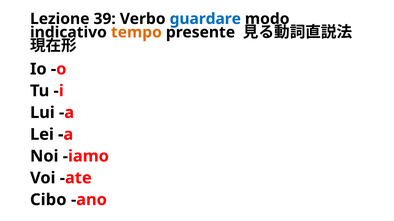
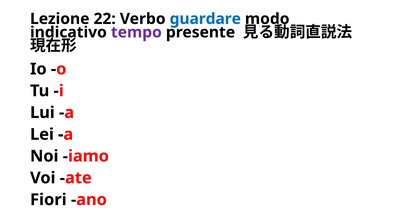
39: 39 -> 22 (105, 19)
tempo colour: orange -> purple (136, 32)
Cibo: Cibo -> Fiori (48, 200)
